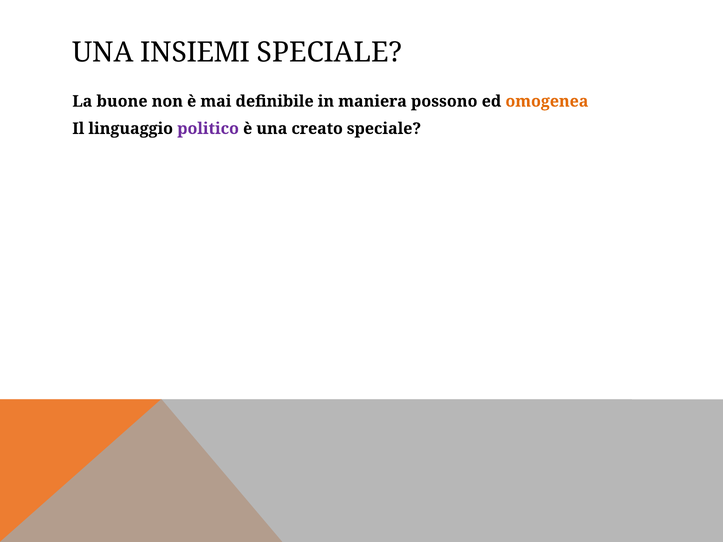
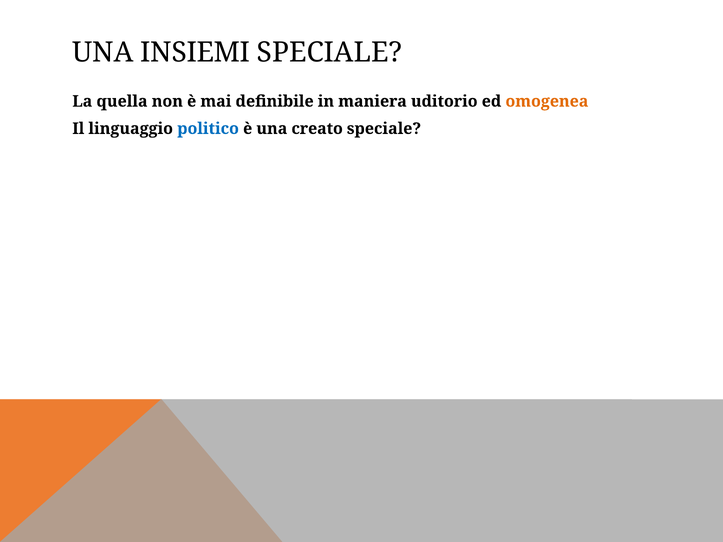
buone: buone -> quella (122, 101)
possono: possono -> uditorio (444, 101)
politico colour: purple -> blue (208, 129)
